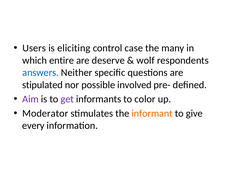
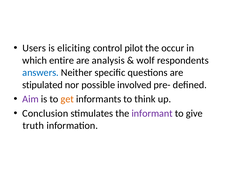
case: case -> pilot (134, 48)
many: many -> occur (173, 48)
deserve: deserve -> analysis (108, 60)
get colour: purple -> orange (67, 99)
color: color -> think (145, 99)
Moderator: Moderator -> Conclusion (45, 113)
informant colour: orange -> purple (152, 113)
every: every -> truth (33, 125)
